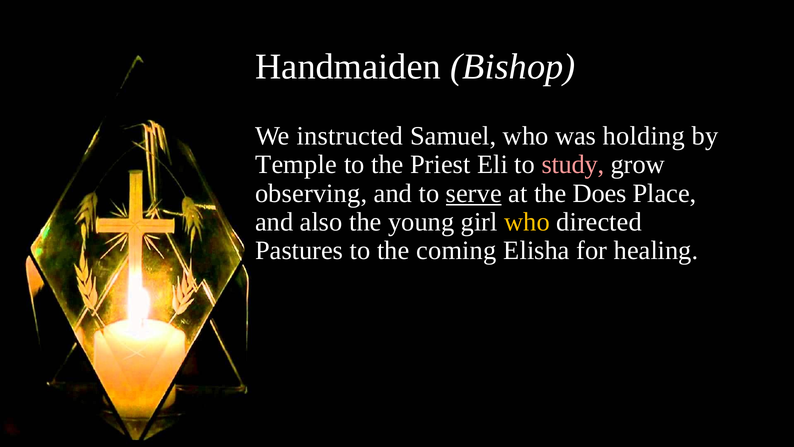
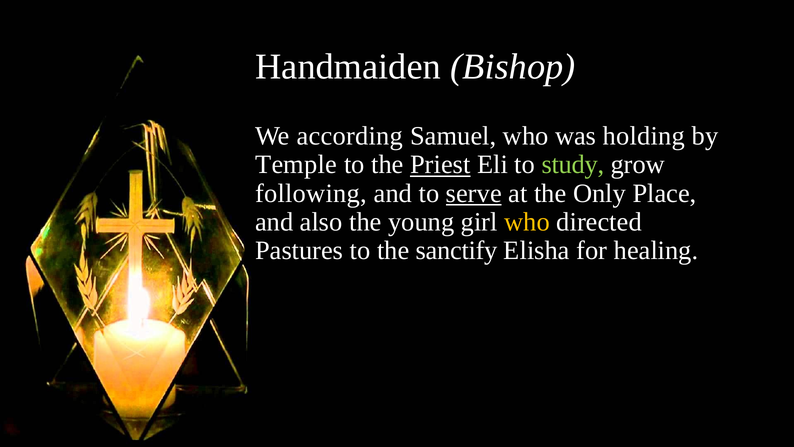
instructed: instructed -> according (350, 136)
Priest underline: none -> present (440, 165)
study colour: pink -> light green (573, 165)
observing: observing -> following (311, 193)
Does: Does -> Only (600, 193)
coming: coming -> sanctify (457, 250)
